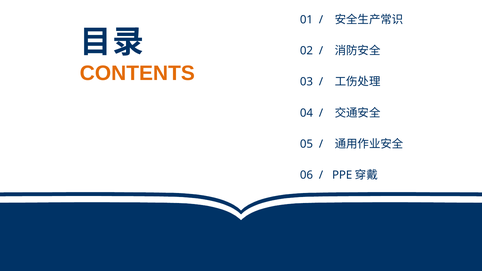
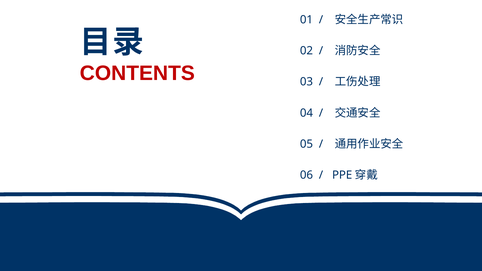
CONTENTS colour: orange -> red (137, 73)
